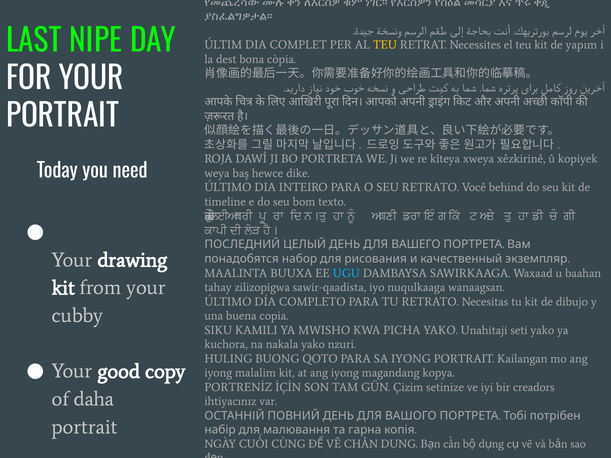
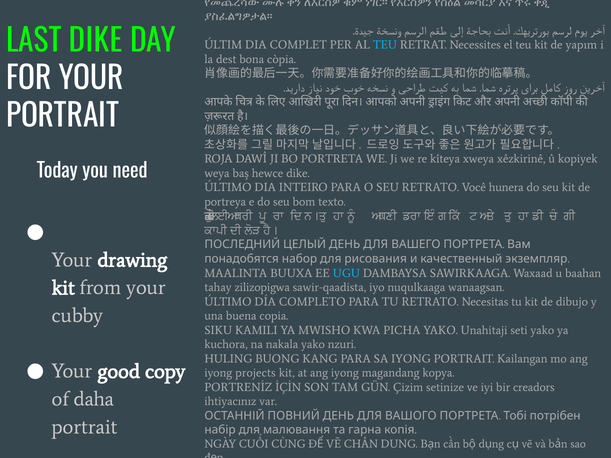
LAST NIPE: NIPE -> DIKE (96, 41)
TEU colour: yellow -> light blue (385, 45)
behind: behind -> hunera (506, 188)
timeline: timeline -> portreya (225, 202)
QOTO: QOTO -> KANG (320, 359)
malalim: malalim -> projects (255, 373)
